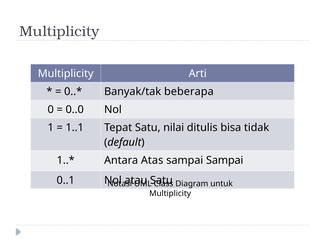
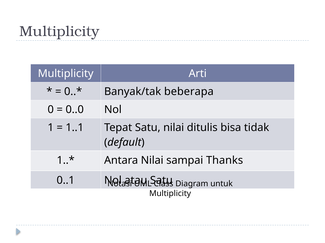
Antara Atas: Atas -> Nilai (152, 161)
sampai Sampai: Sampai -> Thanks (225, 161)
